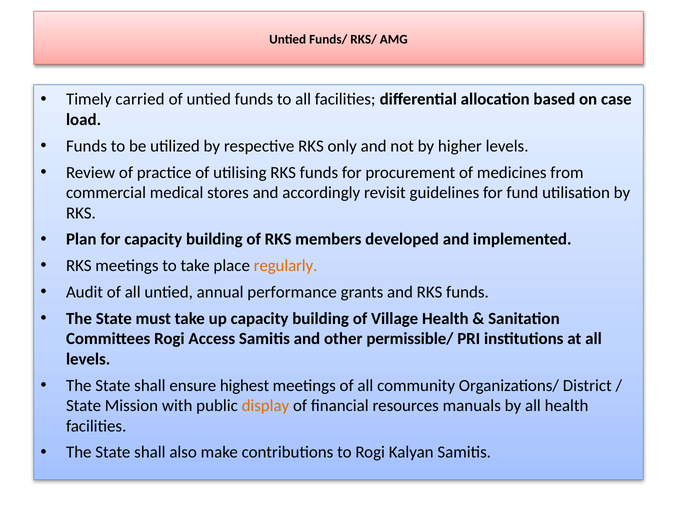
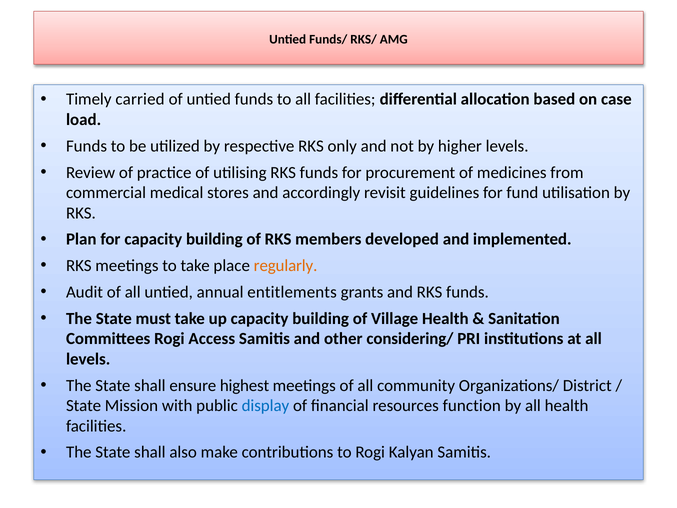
performance: performance -> entitlements (292, 292)
permissible/: permissible/ -> considering/ (410, 339)
display colour: orange -> blue (265, 406)
manuals: manuals -> function (472, 406)
